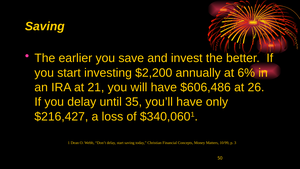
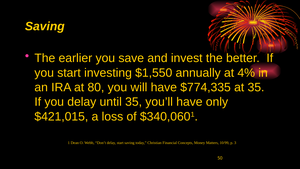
$2,200: $2,200 -> $1,550 (154, 73)
6%: 6% -> 4% (246, 73)
21: 21 -> 80 (96, 87)
$606,486: $606,486 -> $774,335 (206, 87)
at 26: 26 -> 35 (256, 87)
$216,427: $216,427 -> $421,015 (61, 116)
